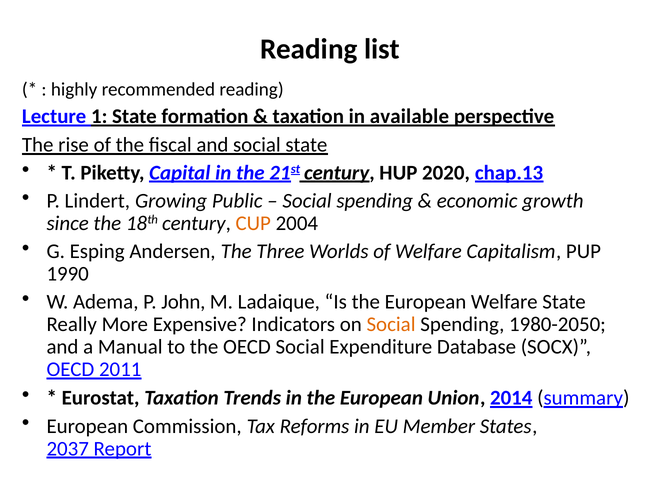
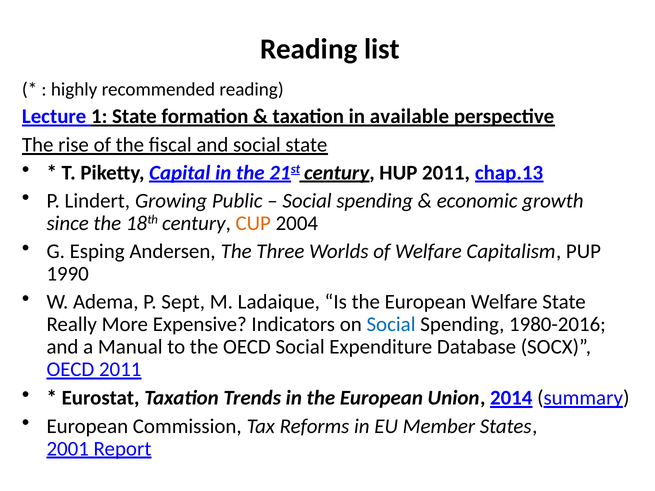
HUP 2020: 2020 -> 2011 (446, 173)
John: John -> Sept (183, 302)
Social colour: orange -> blue (391, 325)
1980-2050: 1980-2050 -> 1980-2016 (557, 325)
2037: 2037 -> 2001 (68, 449)
